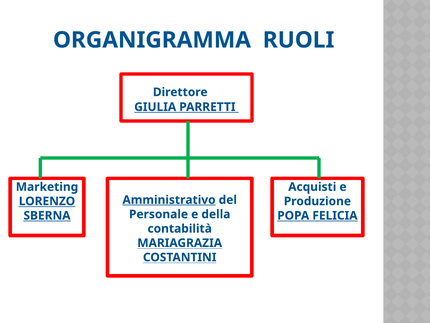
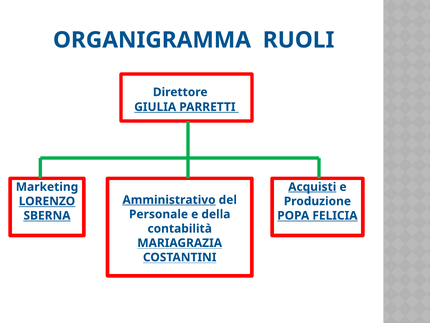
Acquisti underline: none -> present (312, 187)
